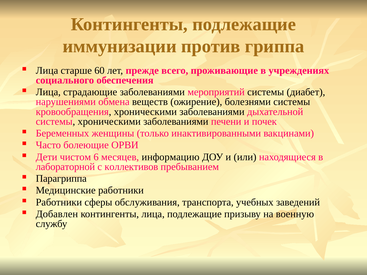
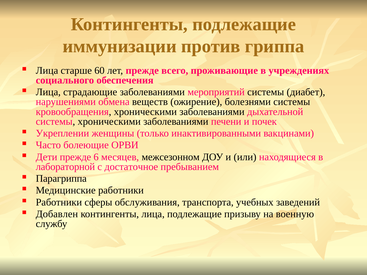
Беременных: Беременных -> Укреплении (62, 133)
Дети чистом: чистом -> прежде (75, 157)
информацию: информацию -> межсезонном (171, 157)
коллективов: коллективов -> достаточное (131, 167)
